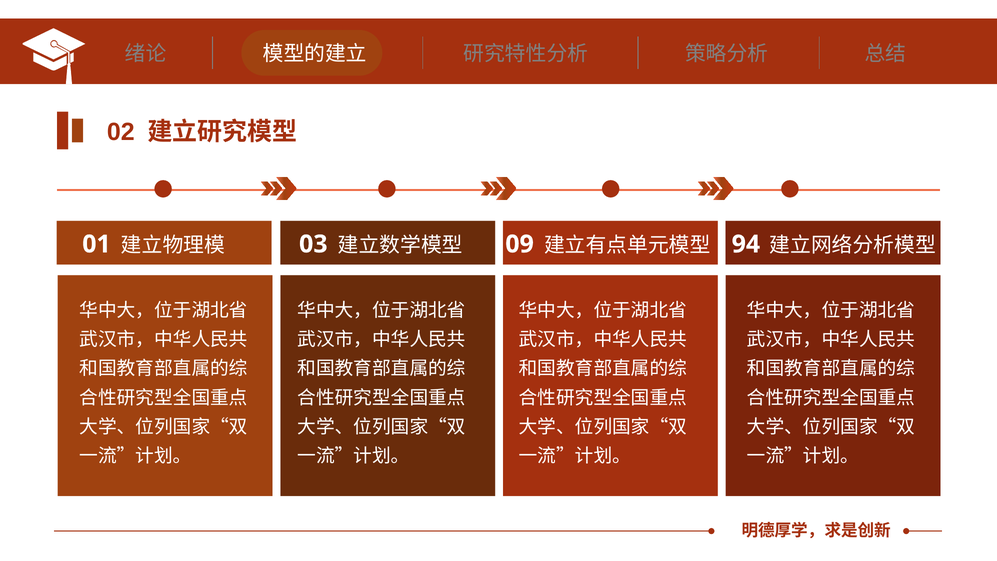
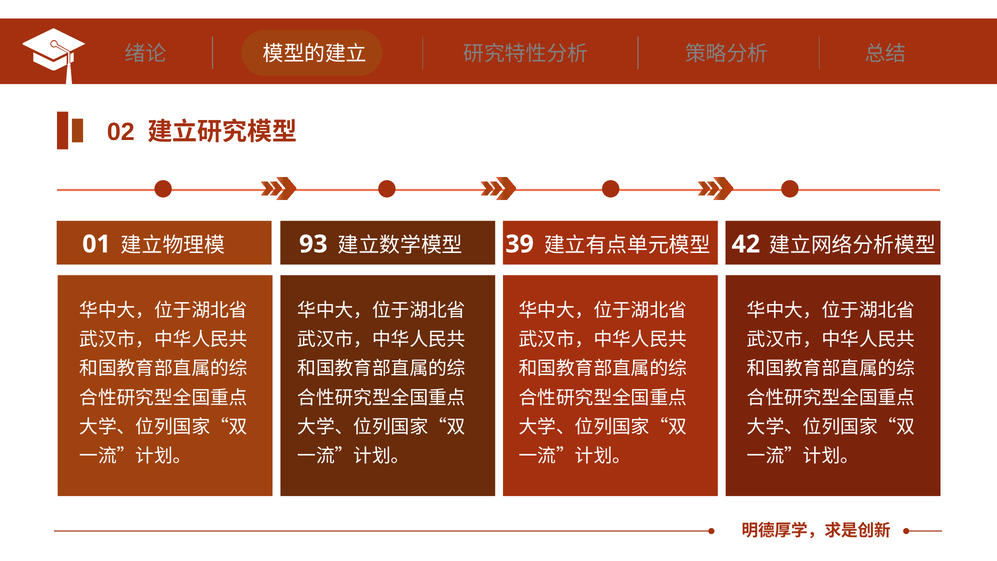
03: 03 -> 93 (313, 244)
09: 09 -> 39 (520, 244)
94: 94 -> 42 (746, 244)
